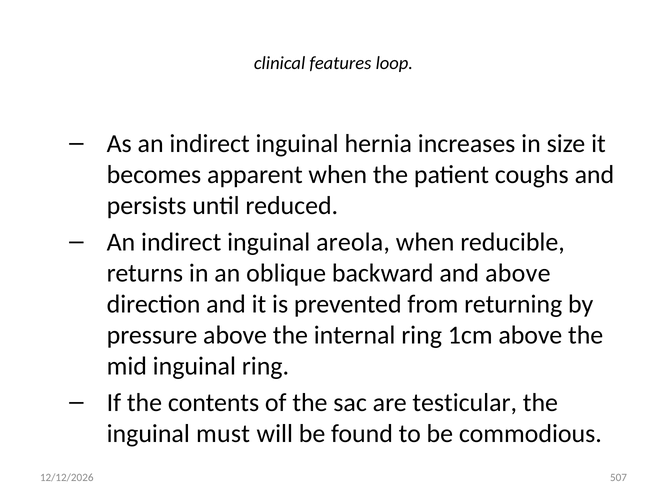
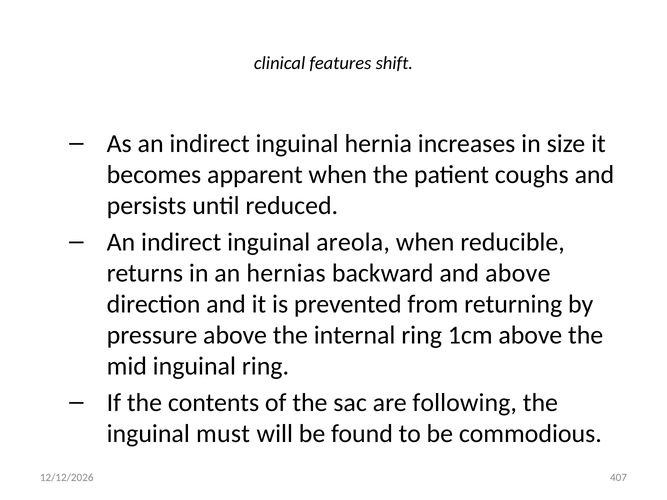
loop: loop -> shift (394, 63)
oblique: oblique -> hernias (286, 273)
testicular: testicular -> following (465, 403)
507: 507 -> 407 (619, 478)
